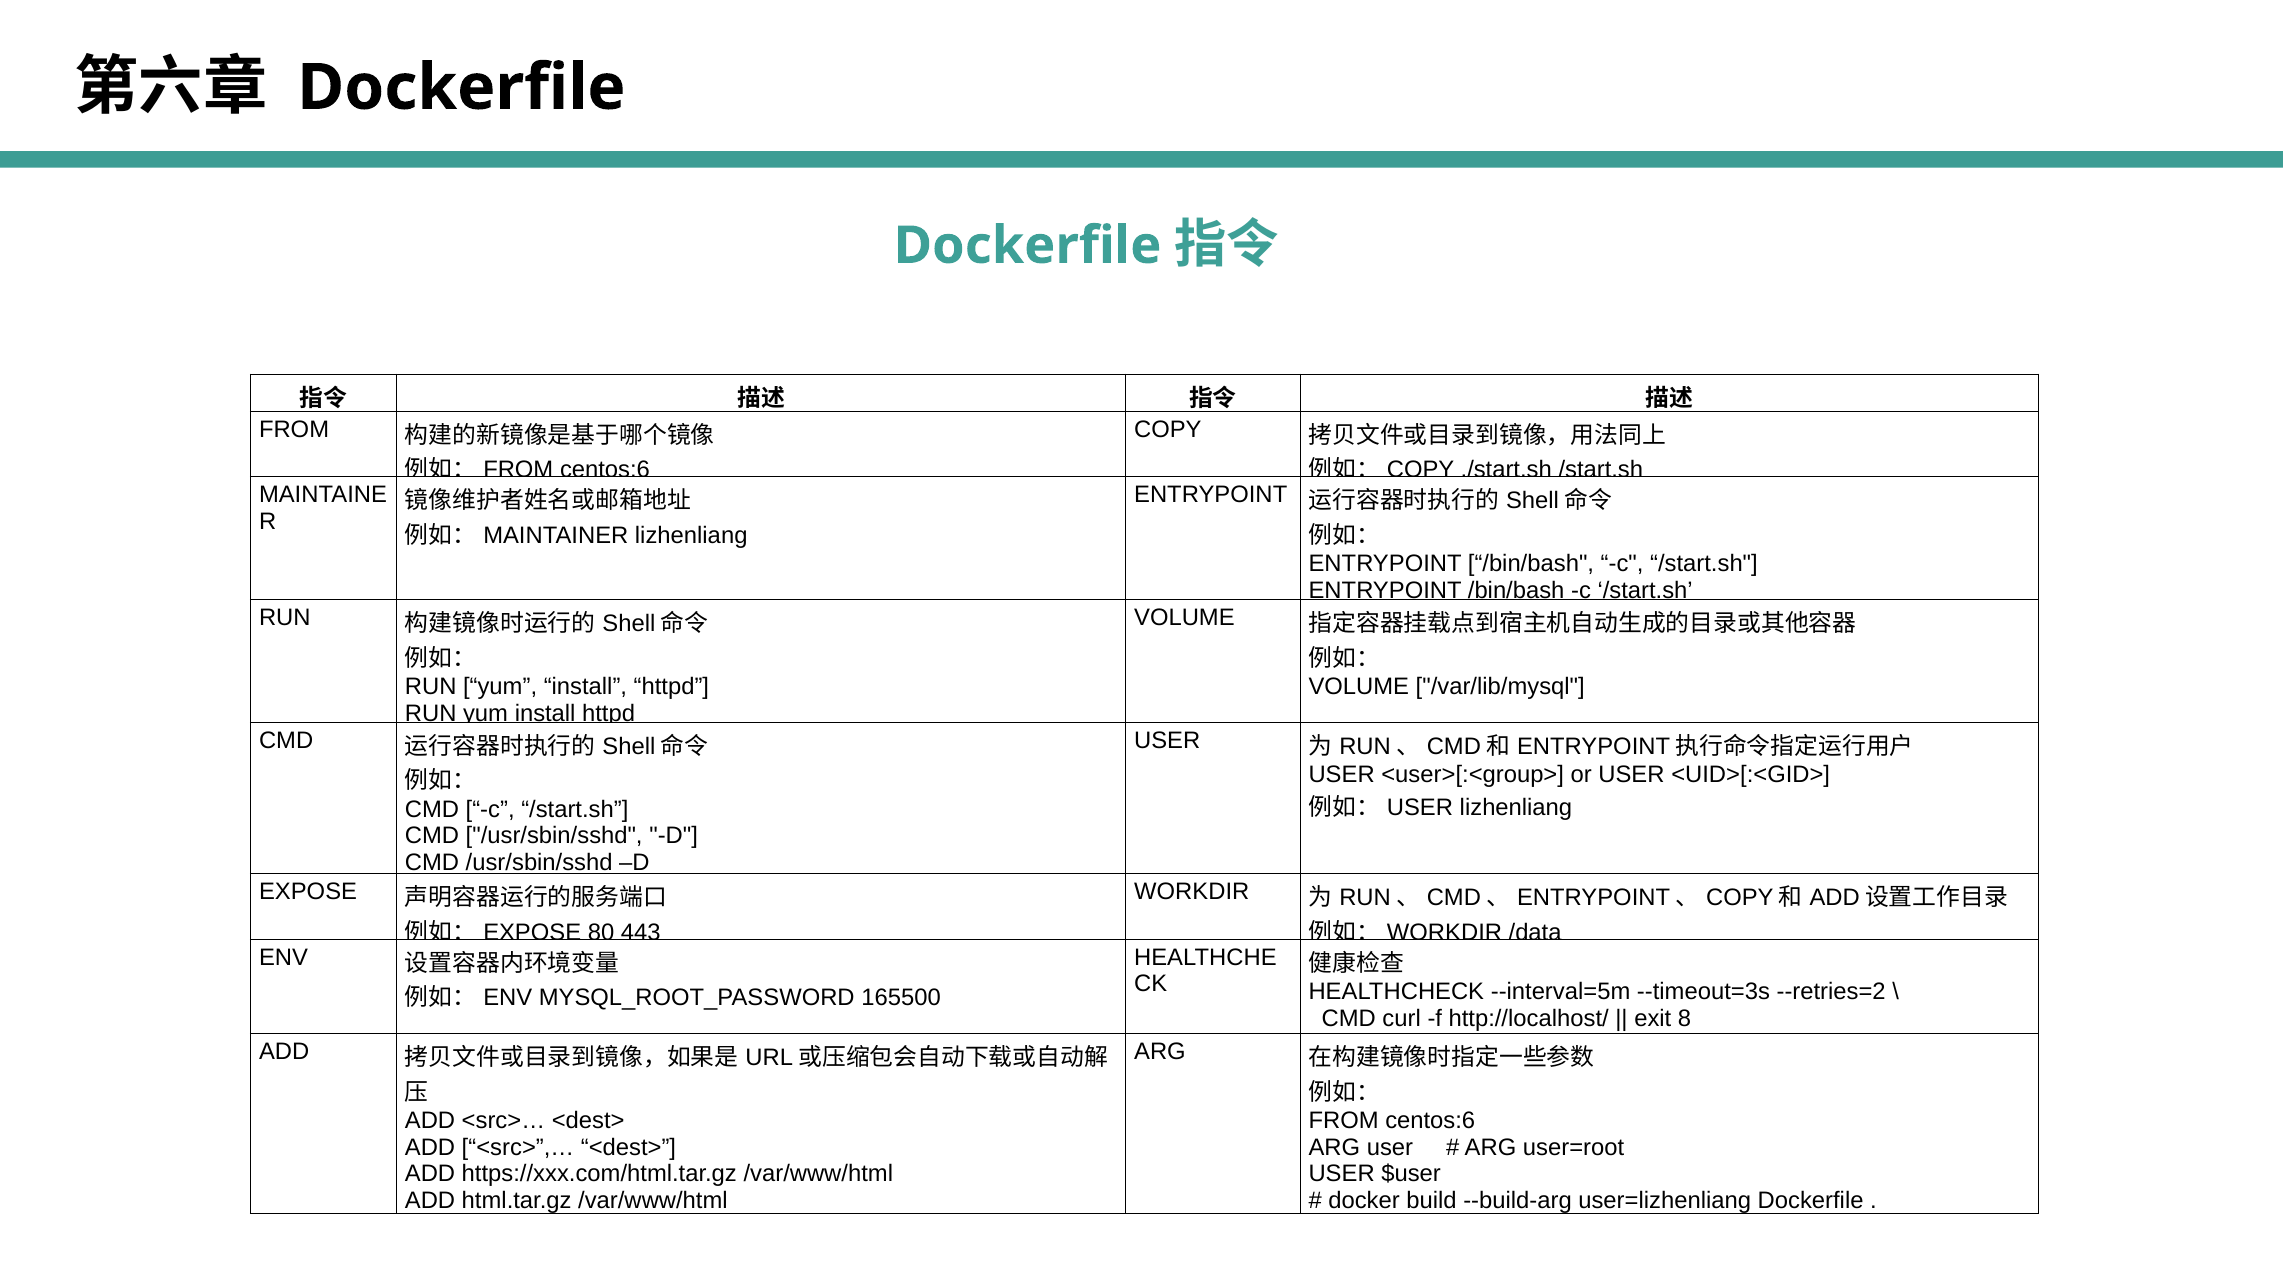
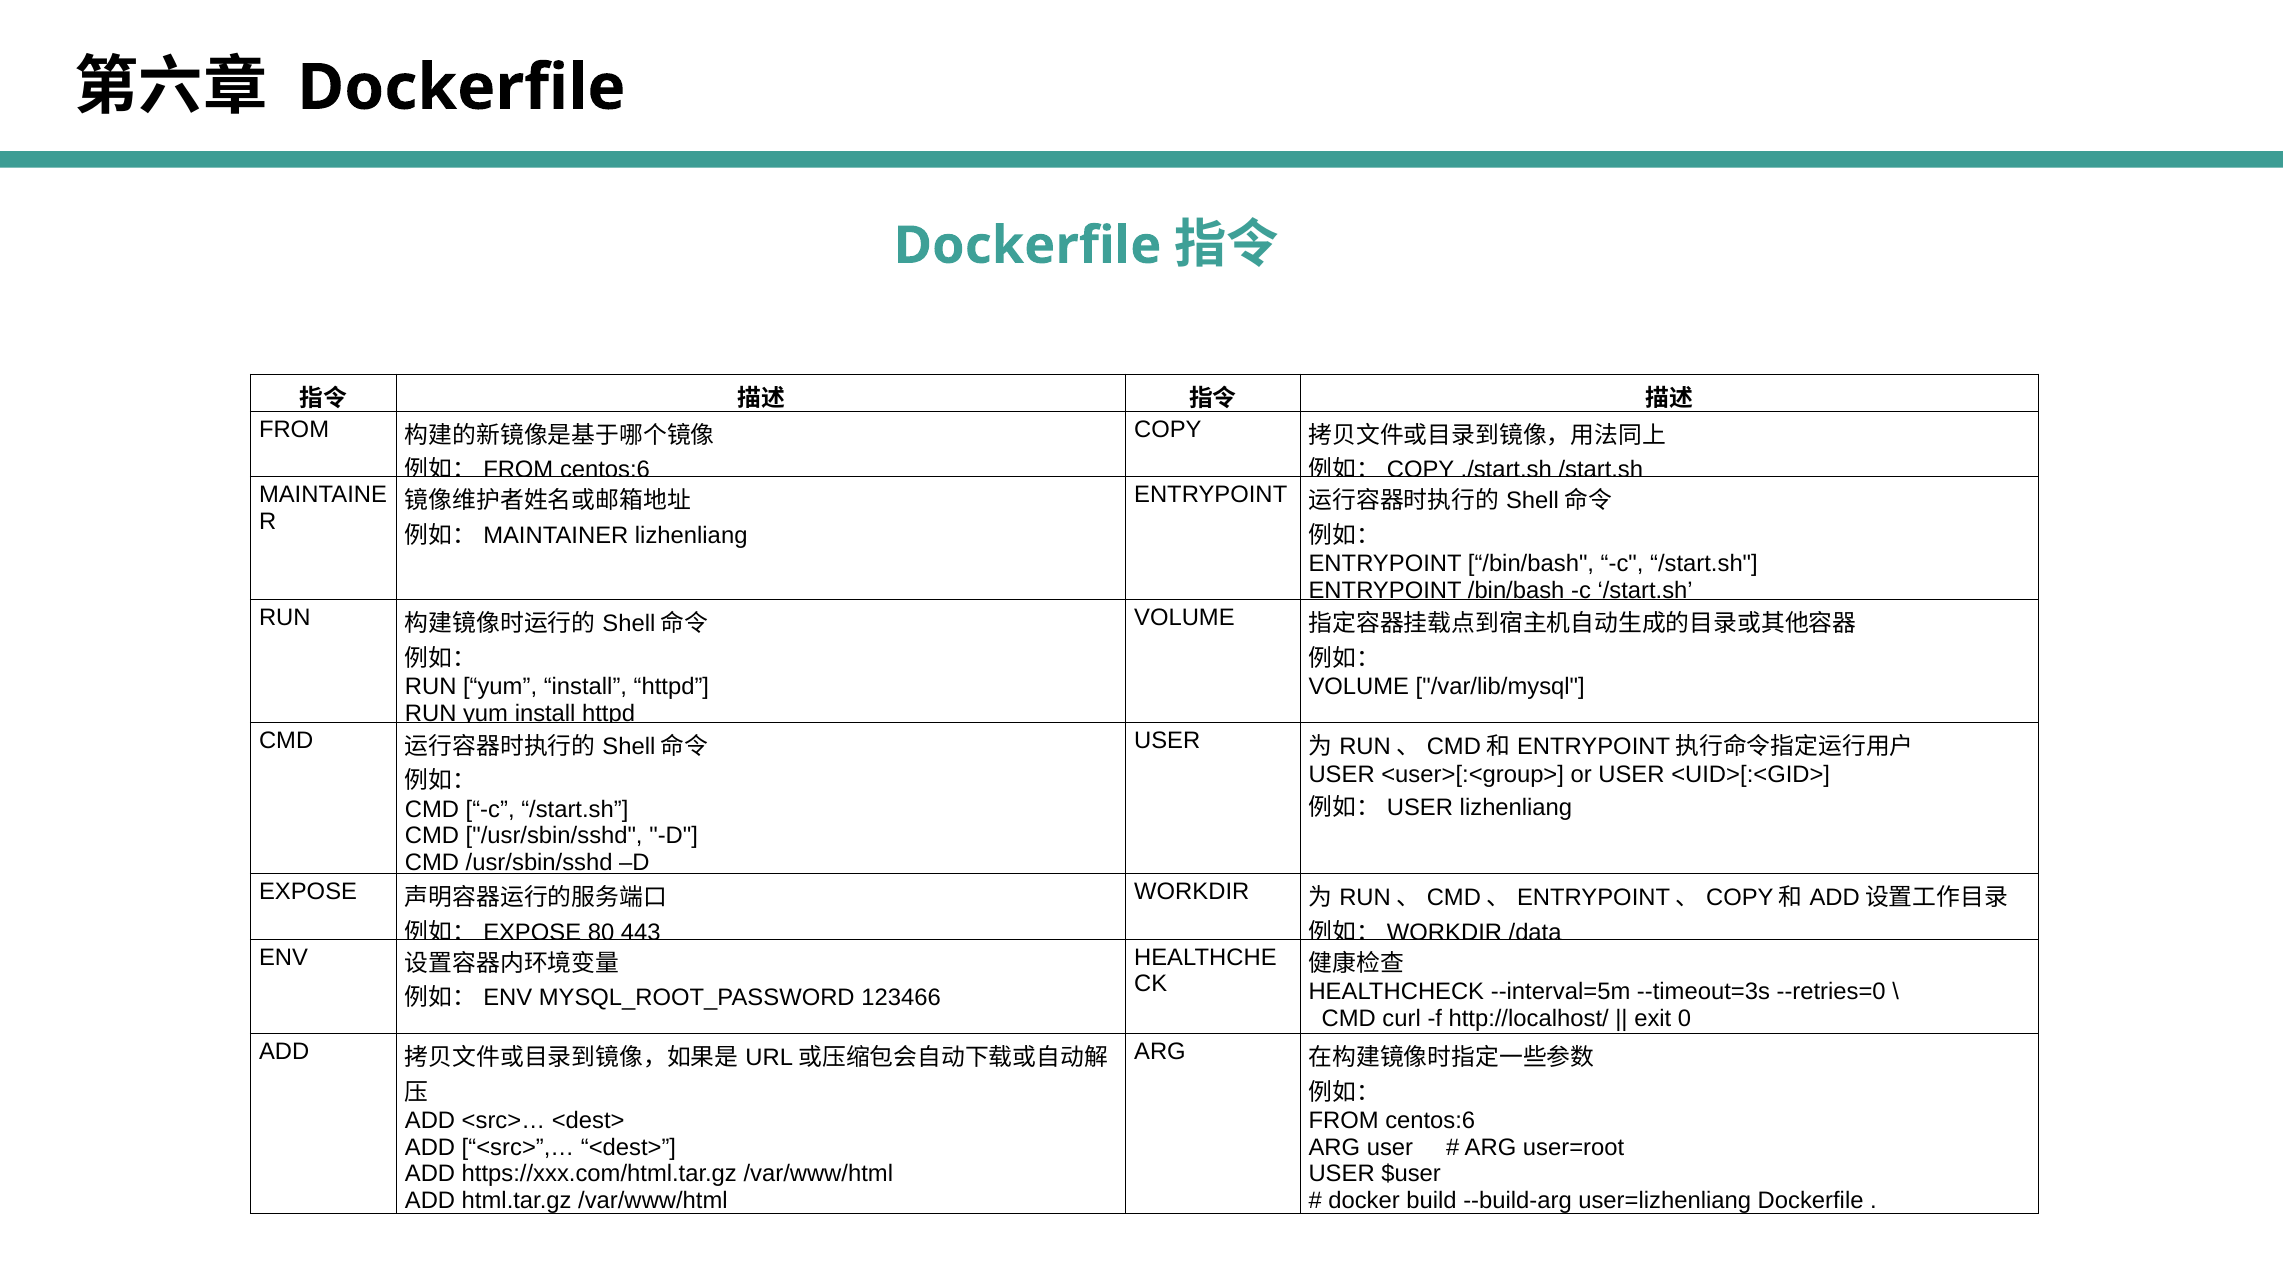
--retries=2: --retries=2 -> --retries=0 (1831, 992)
165500: 165500 -> 123466 (901, 998)
8: 8 -> 0 (1685, 1019)
